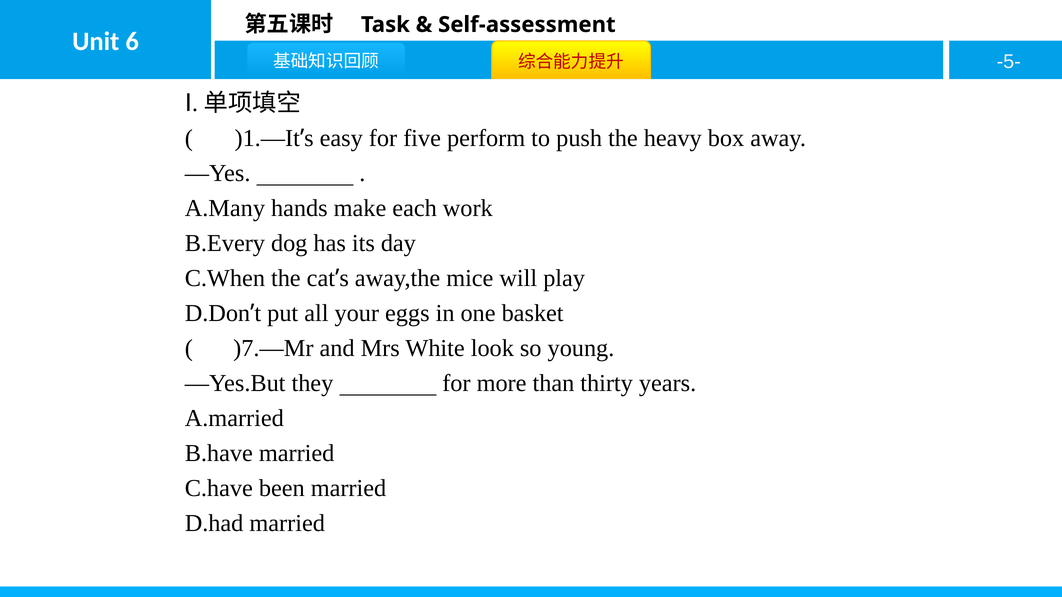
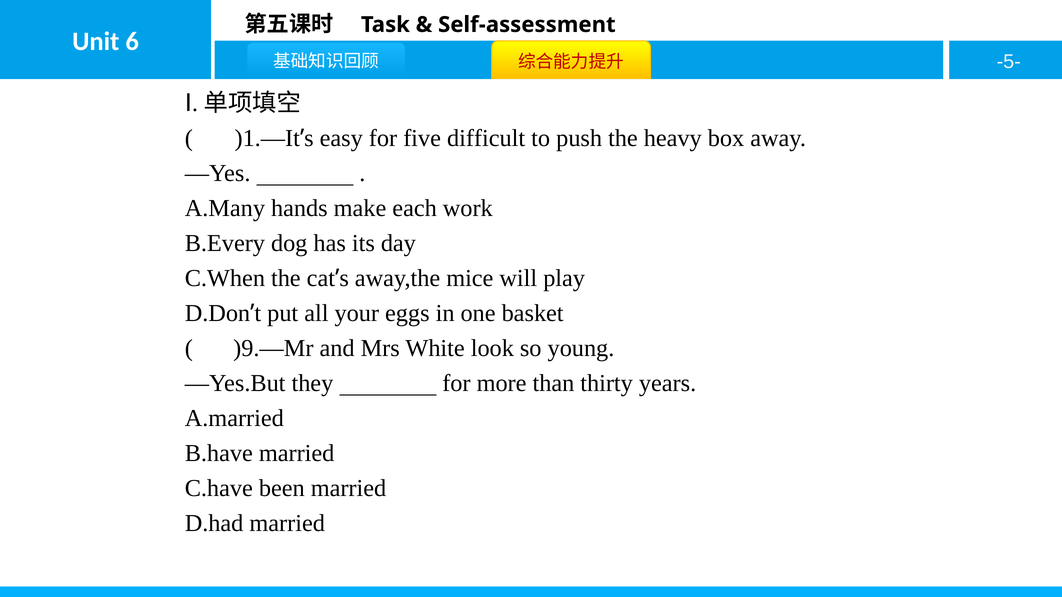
perform: perform -> difficult (486, 138)
)7.—Mr: )7.—Mr -> )9.—Mr (273, 348)
